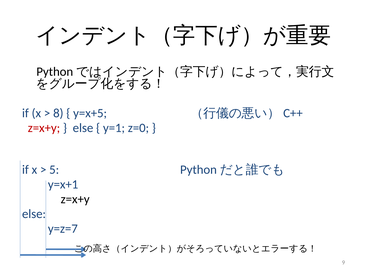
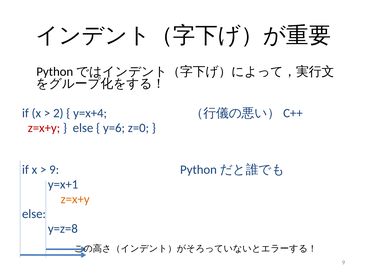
8: 8 -> 2 (58, 113)
y=x+5: y=x+5 -> y=x+4 (90, 113)
y=1: y=1 -> y=6 (114, 128)
5: 5 -> 9 (54, 170)
z=x+y colour: black -> orange (75, 199)
y=z=7: y=z=7 -> y=z=8 (63, 229)
